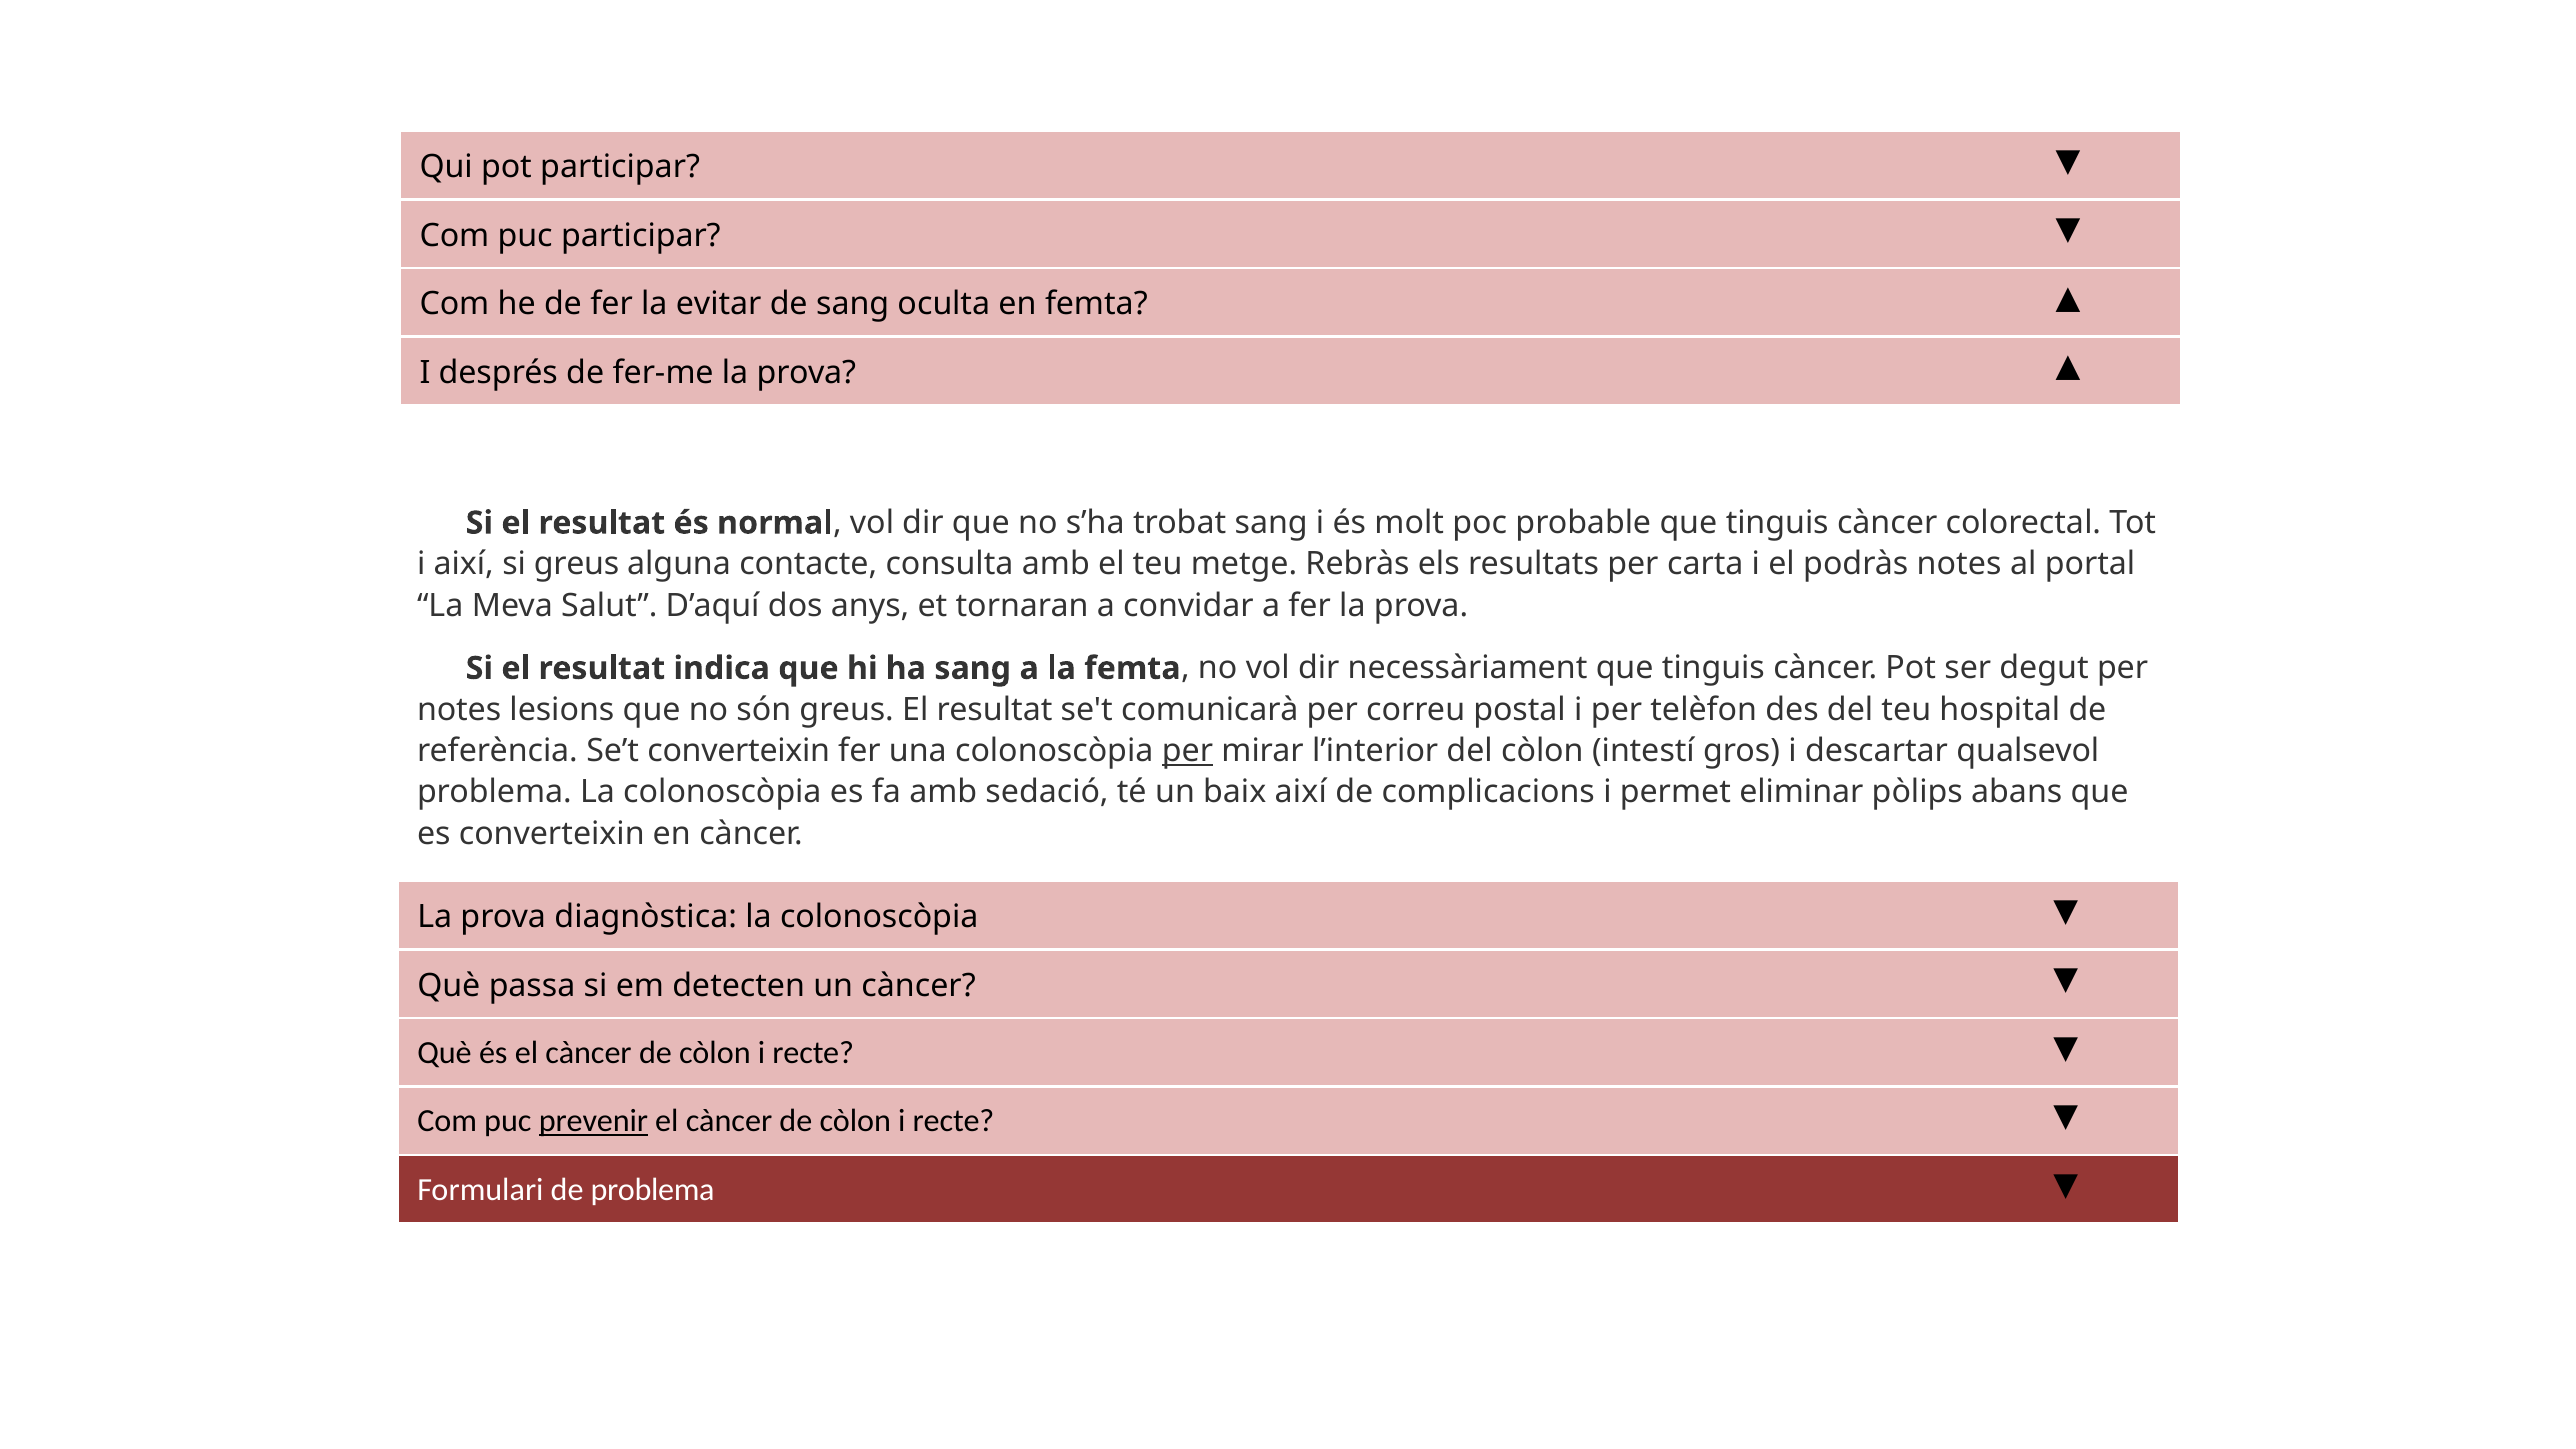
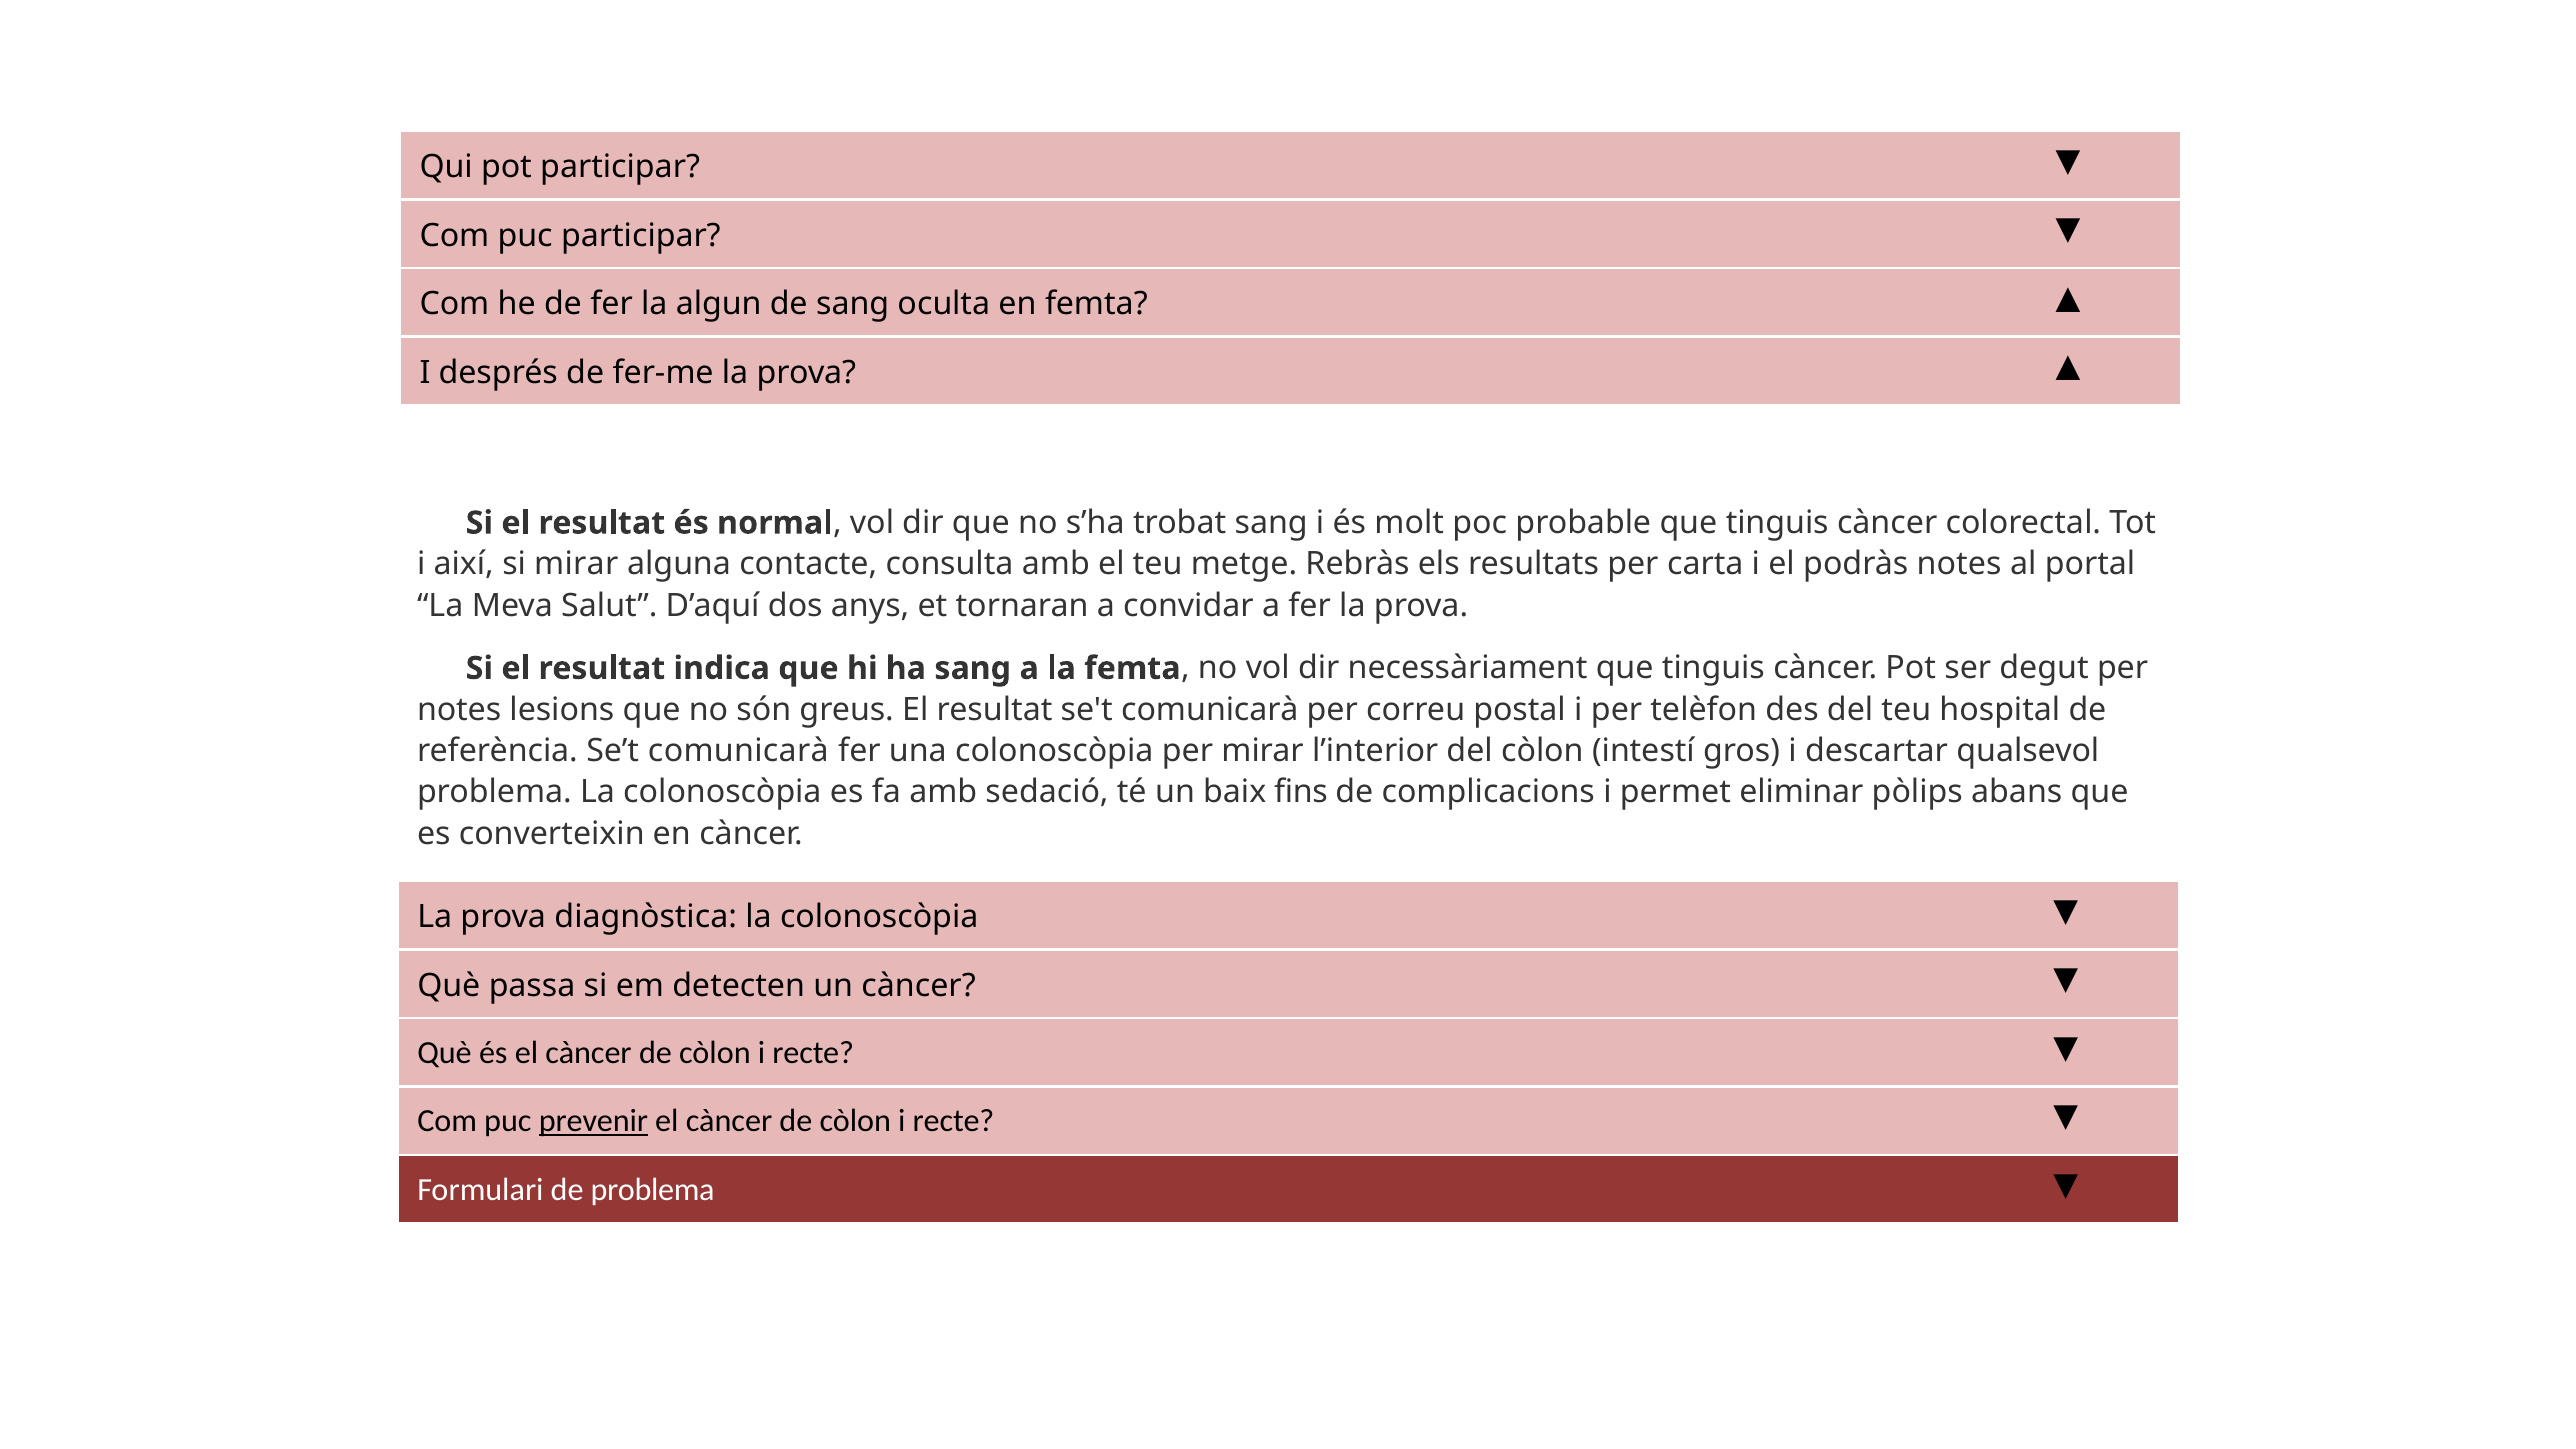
evitar: evitar -> algun (719, 304)
si greus: greus -> mirar (576, 564)
Se’t converteixin: converteixin -> comunicarà (738, 751)
per underline: present -> none (1187, 751)
baix així: així -> fins (1301, 792)
